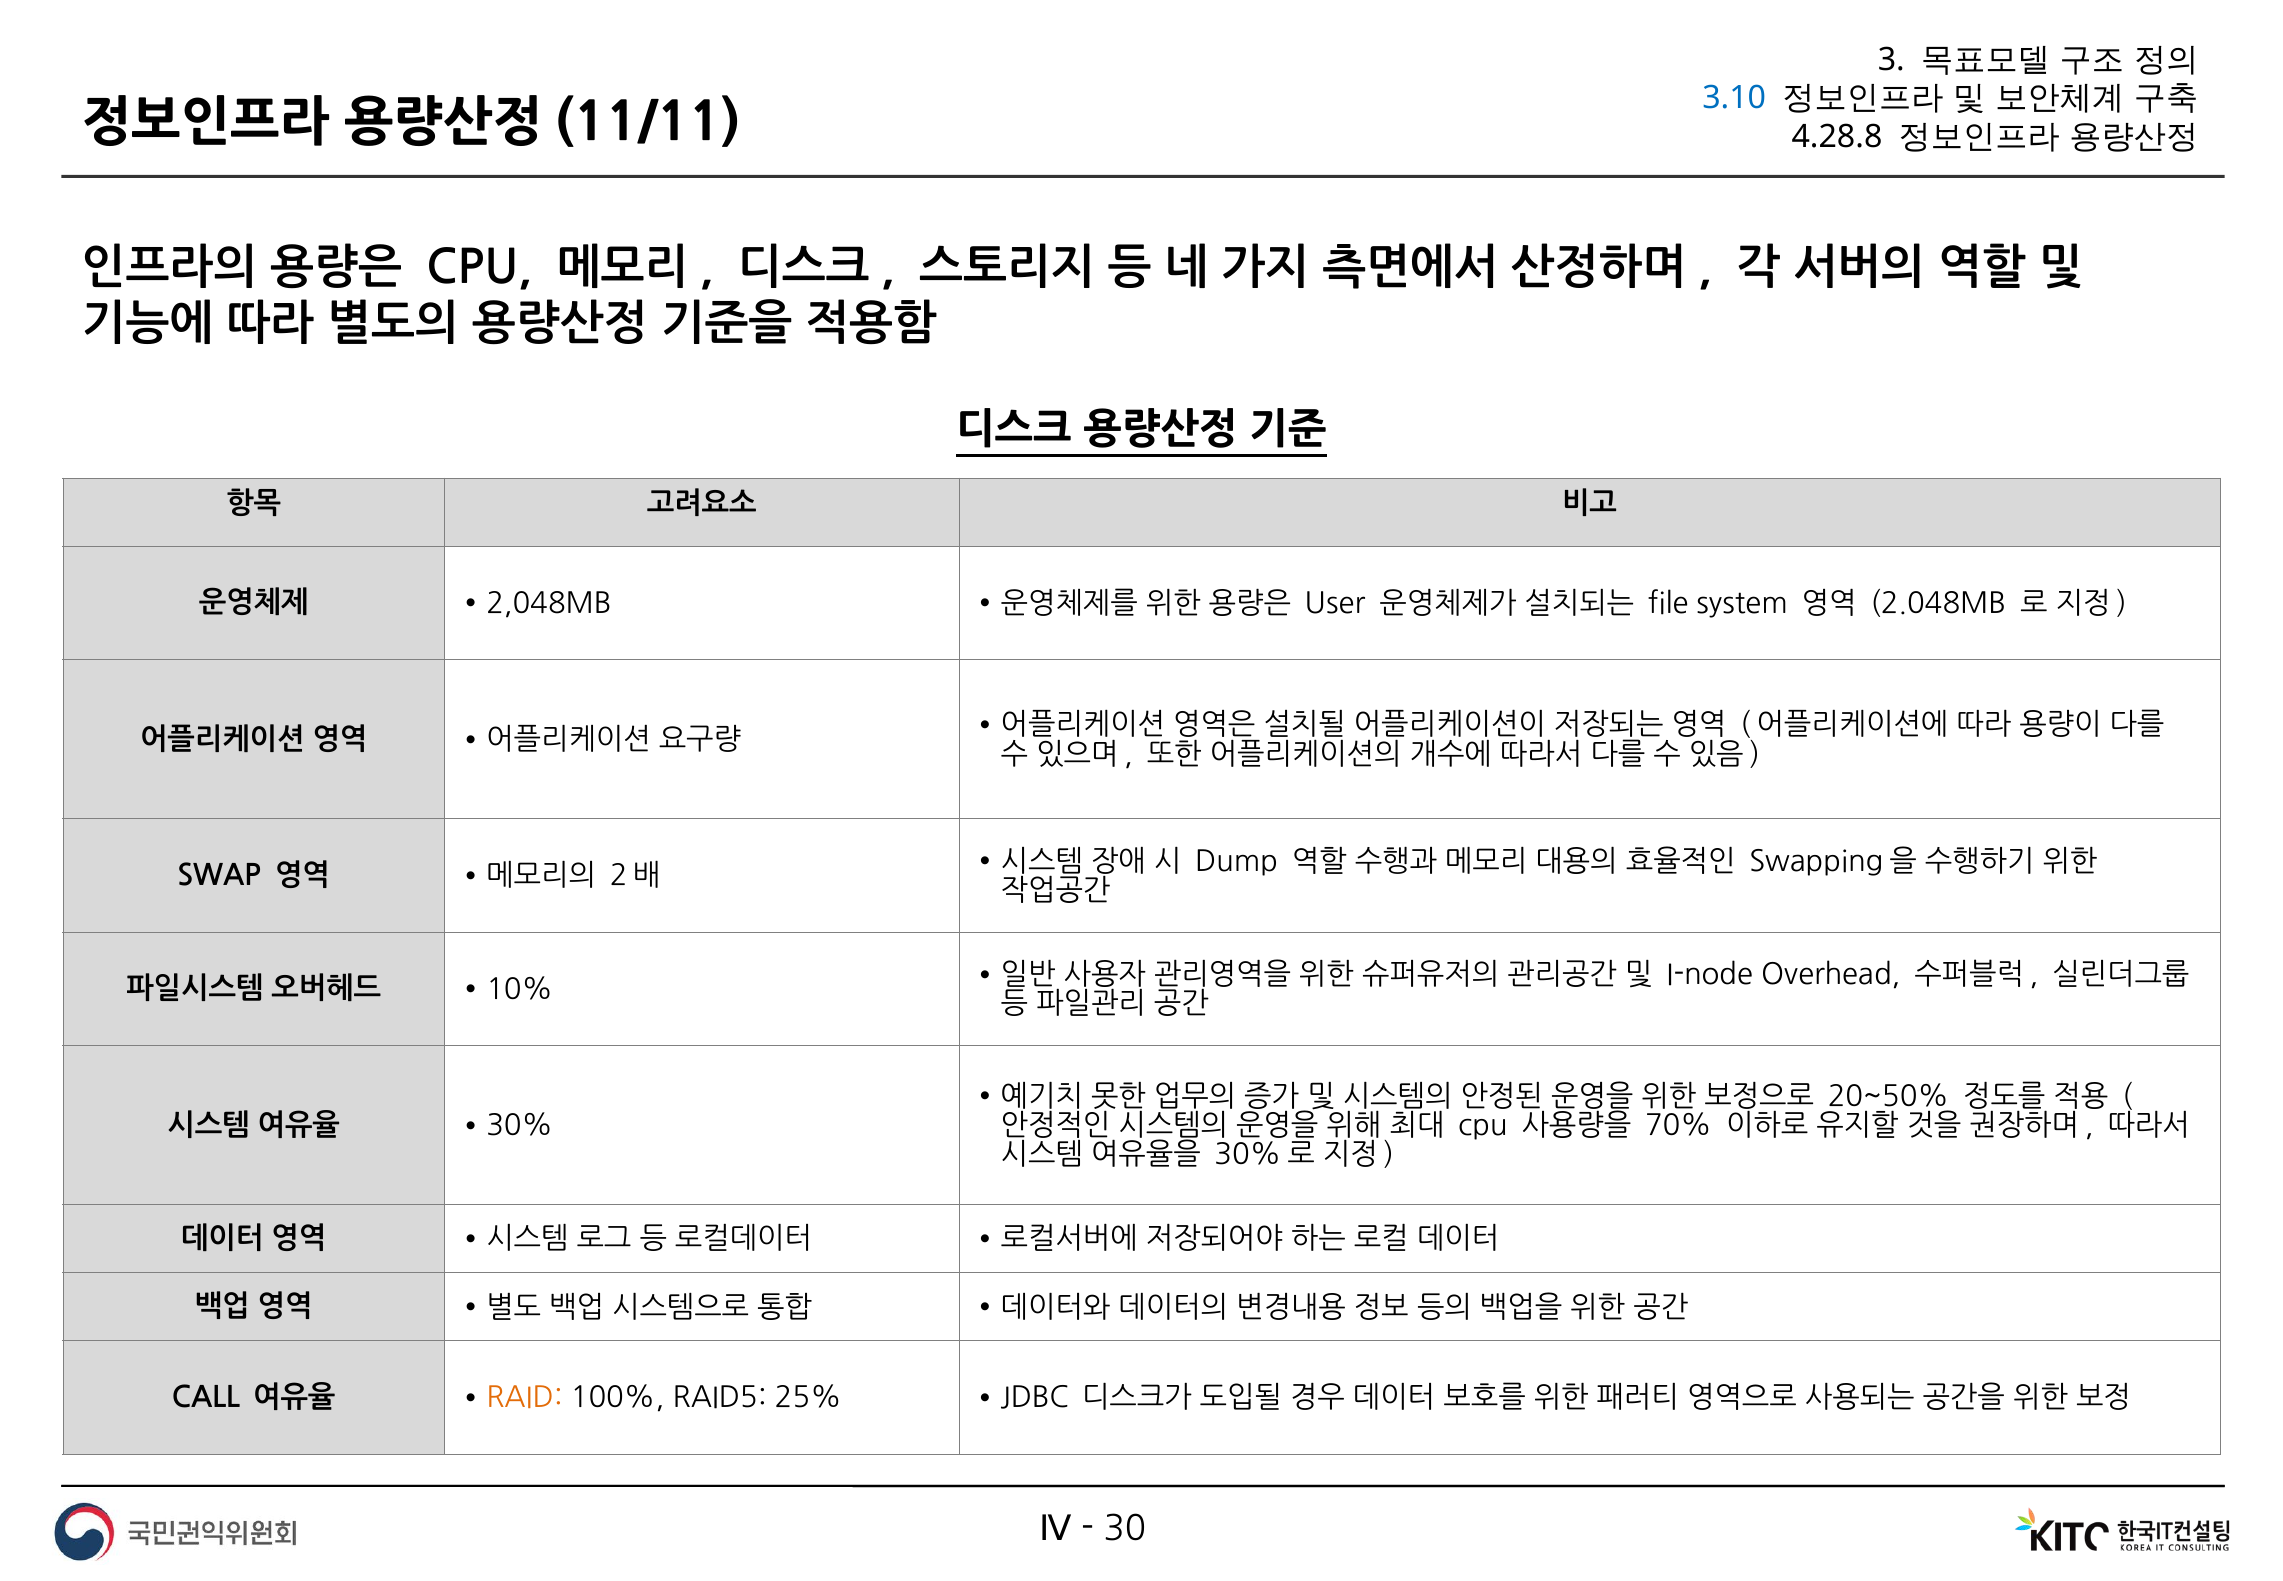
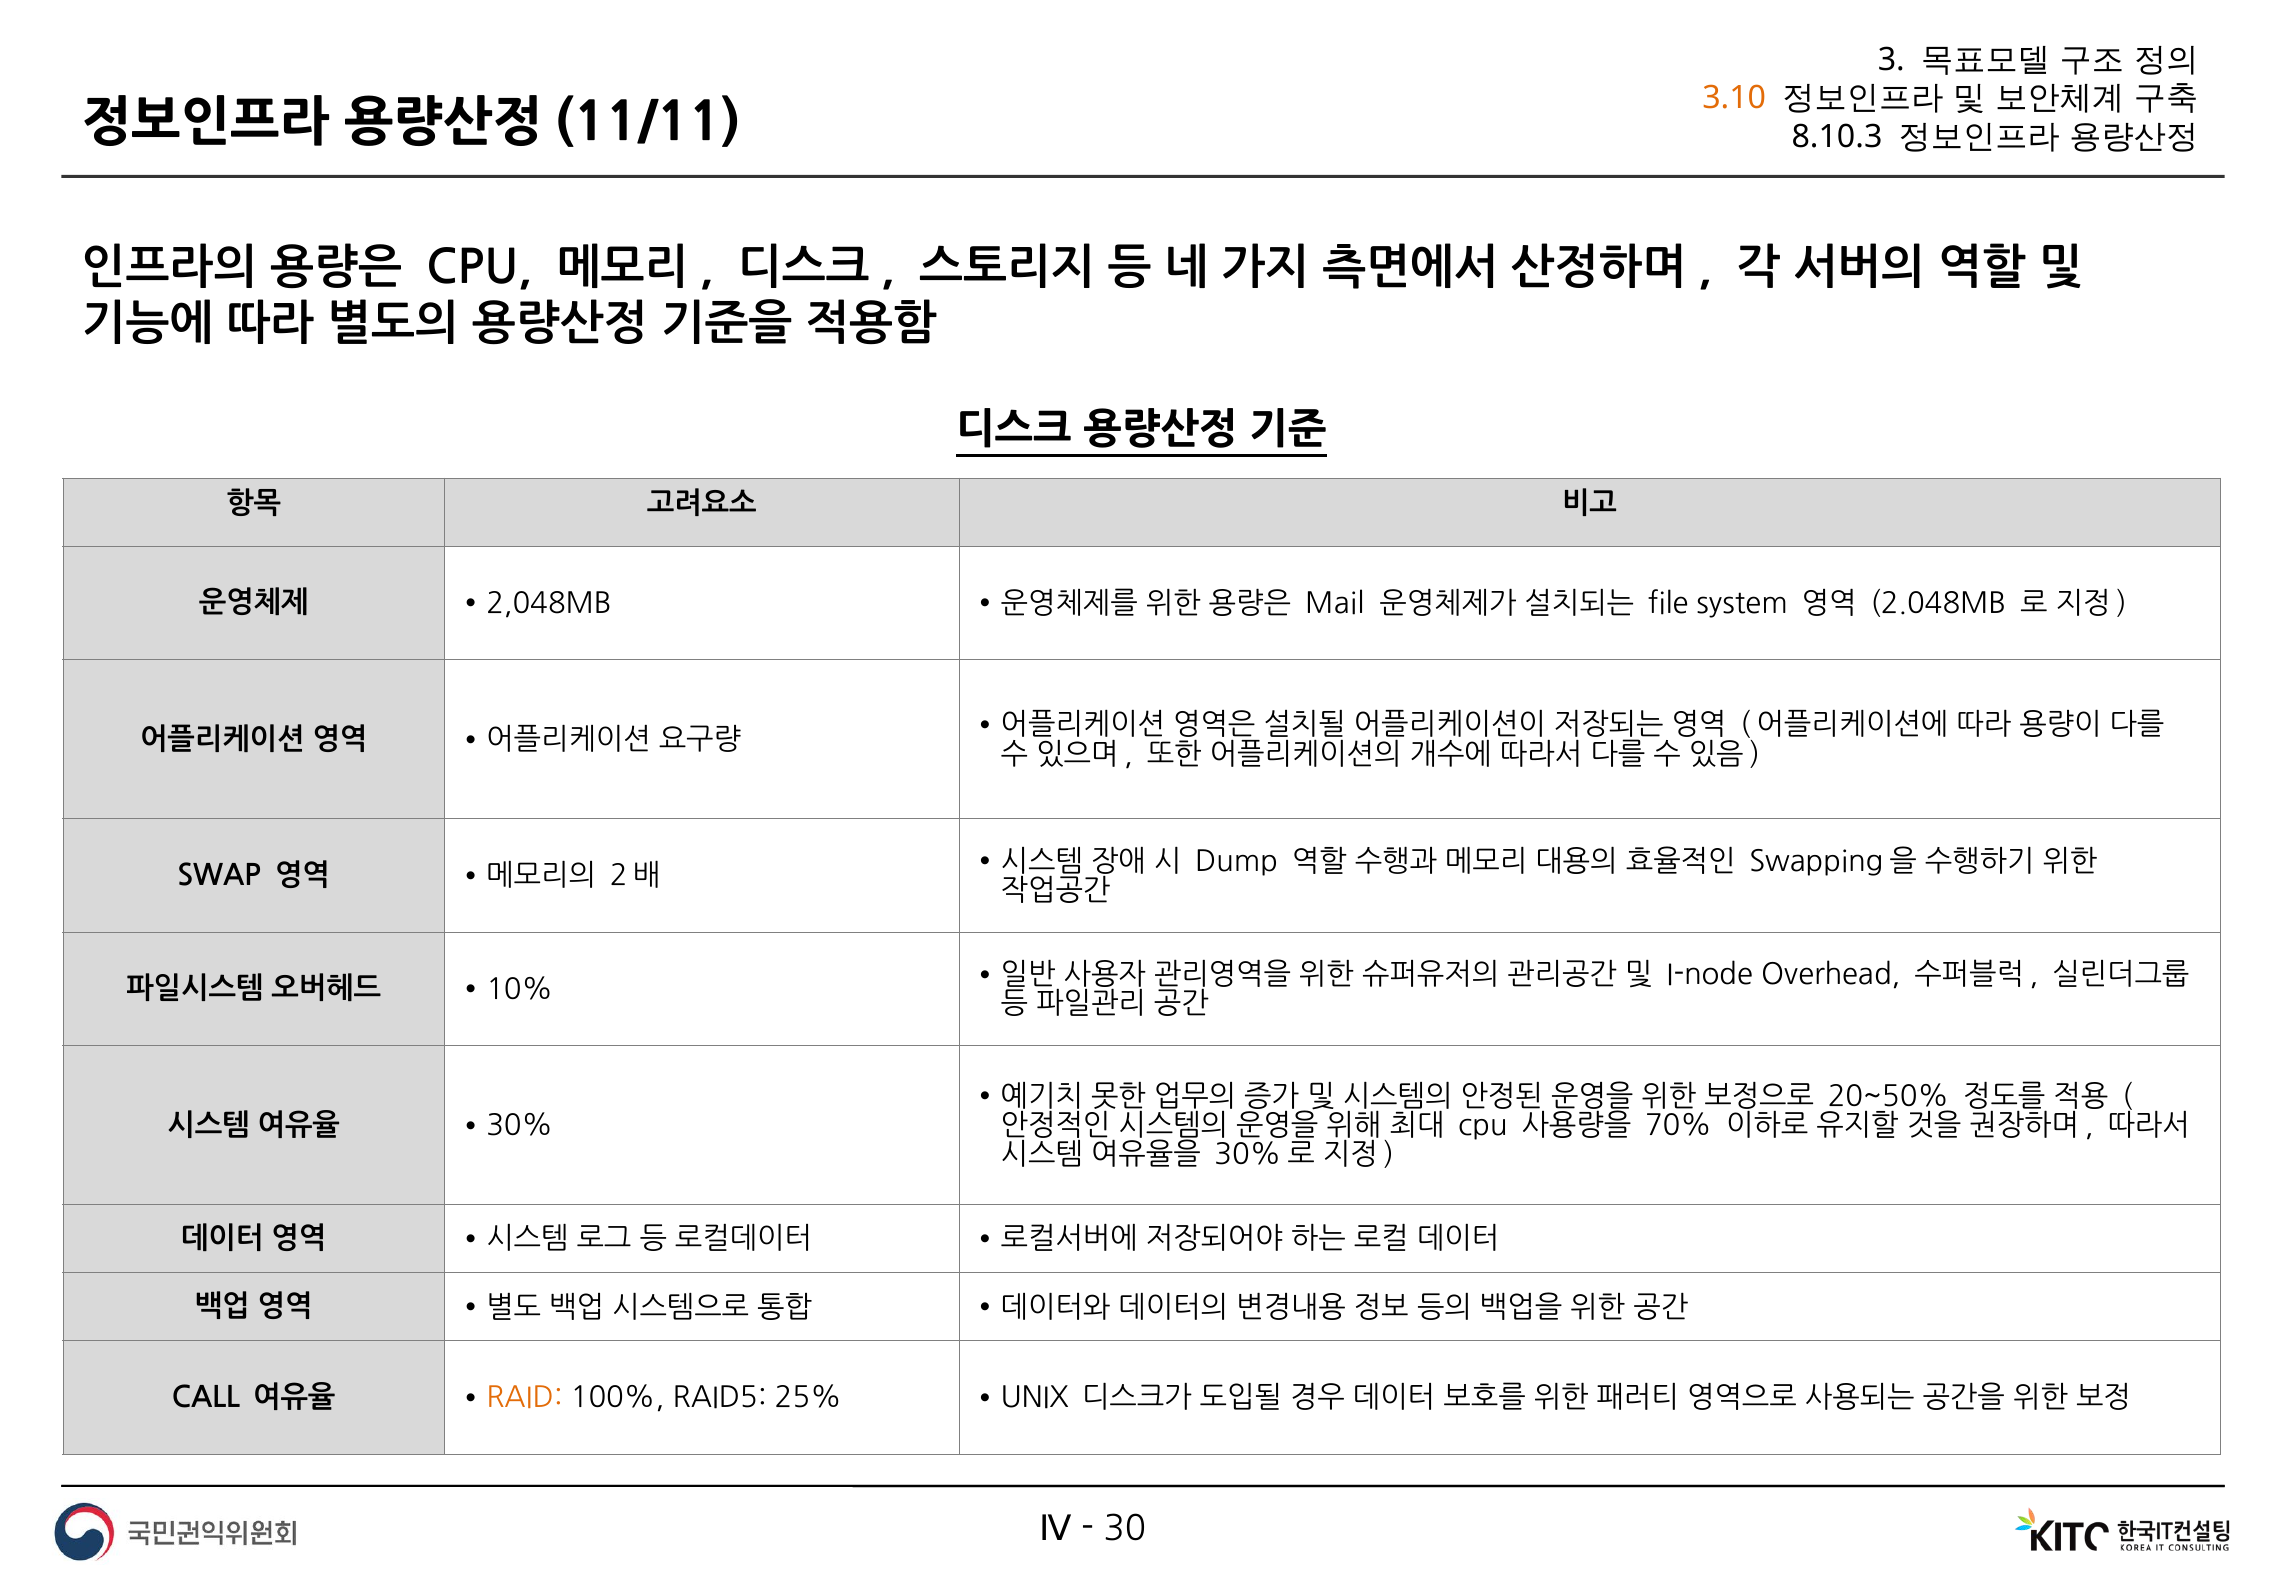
3.10 colour: blue -> orange (1734, 98)
4.28.8: 4.28.8 -> 8.10.3 (1837, 137)
User: User -> Mail (1335, 603)
JDBC: JDBC -> UNIX (1035, 1398)
